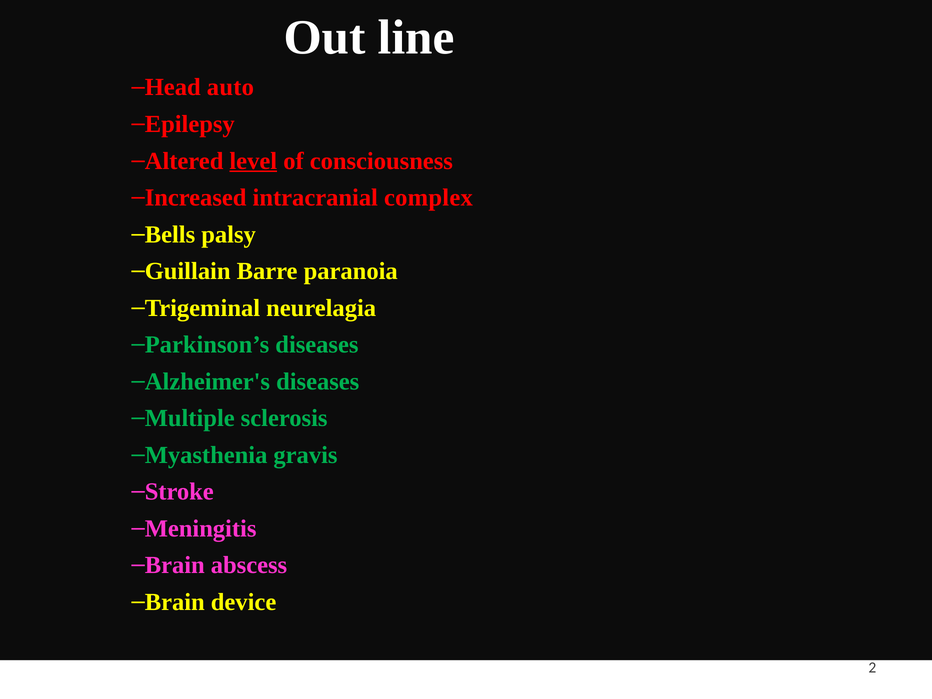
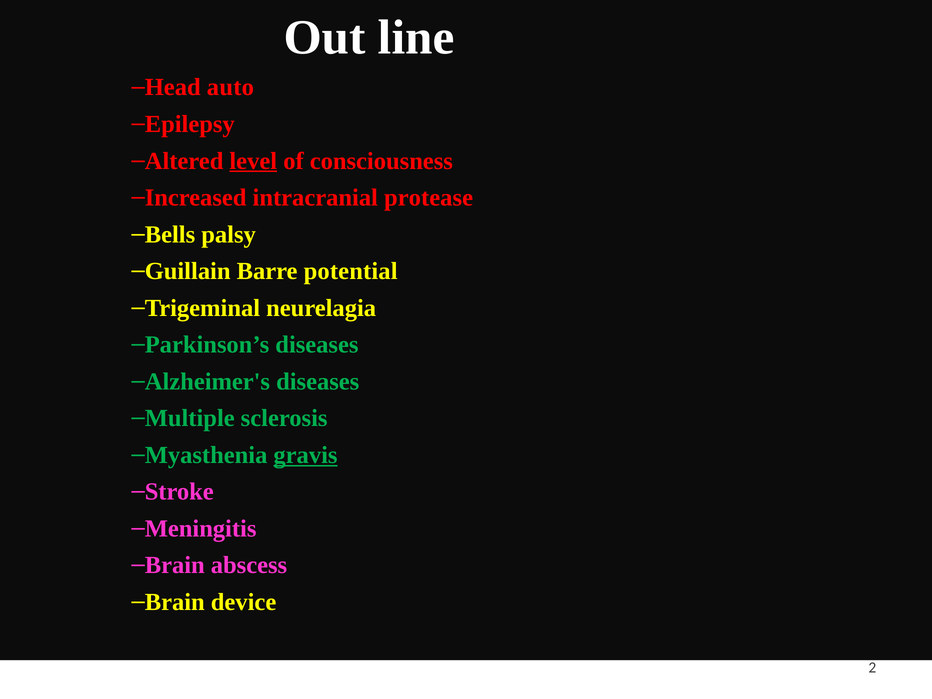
complex: complex -> protease (429, 198)
paranoia: paranoia -> potential (351, 271)
gravis underline: none -> present (305, 455)
